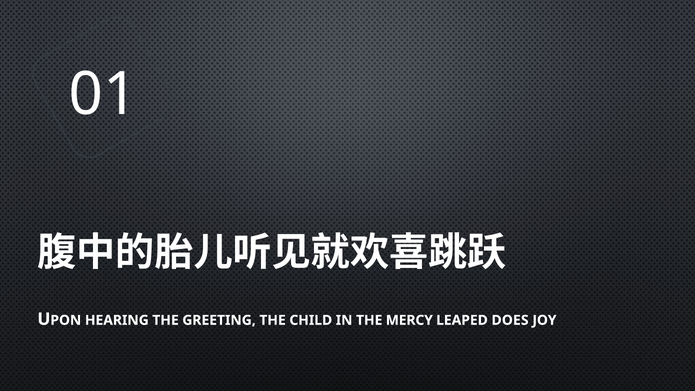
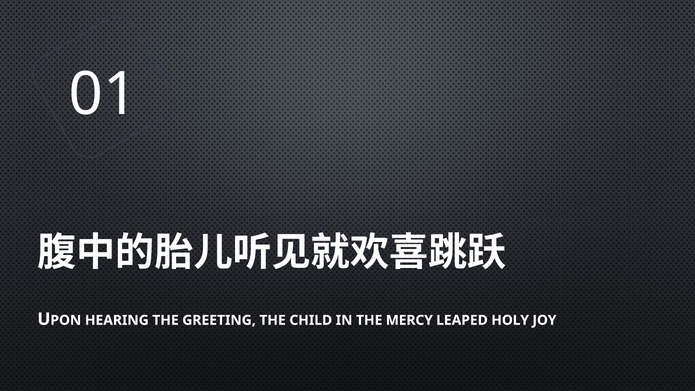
DOES: DOES -> HOLY (510, 320)
